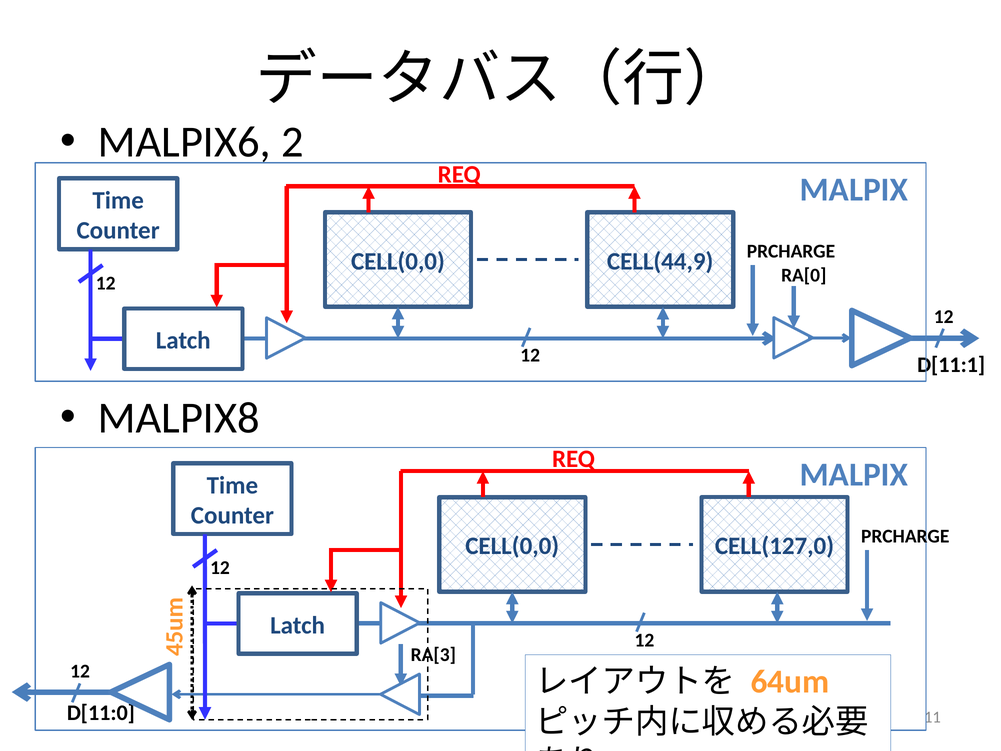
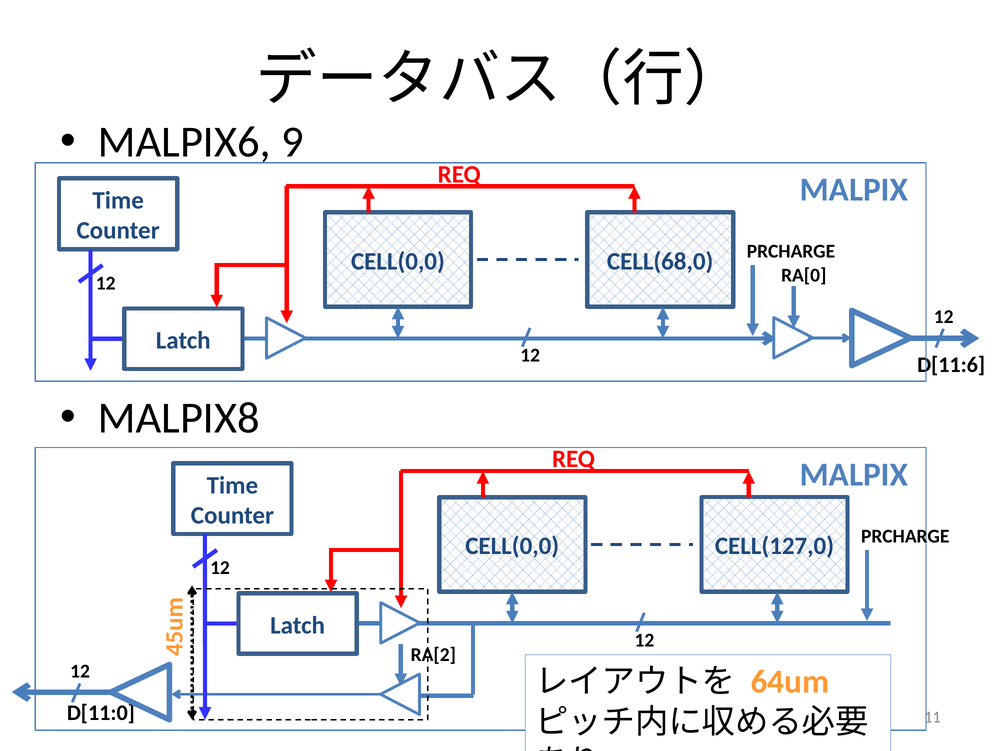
2: 2 -> 9 (292, 142)
CELL(44,9: CELL(44,9 -> CELL(68,0 (660, 261)
D[11:1: D[11:1 -> D[11:6 (951, 365)
RA[3: RA[3 -> RA[2 (433, 655)
